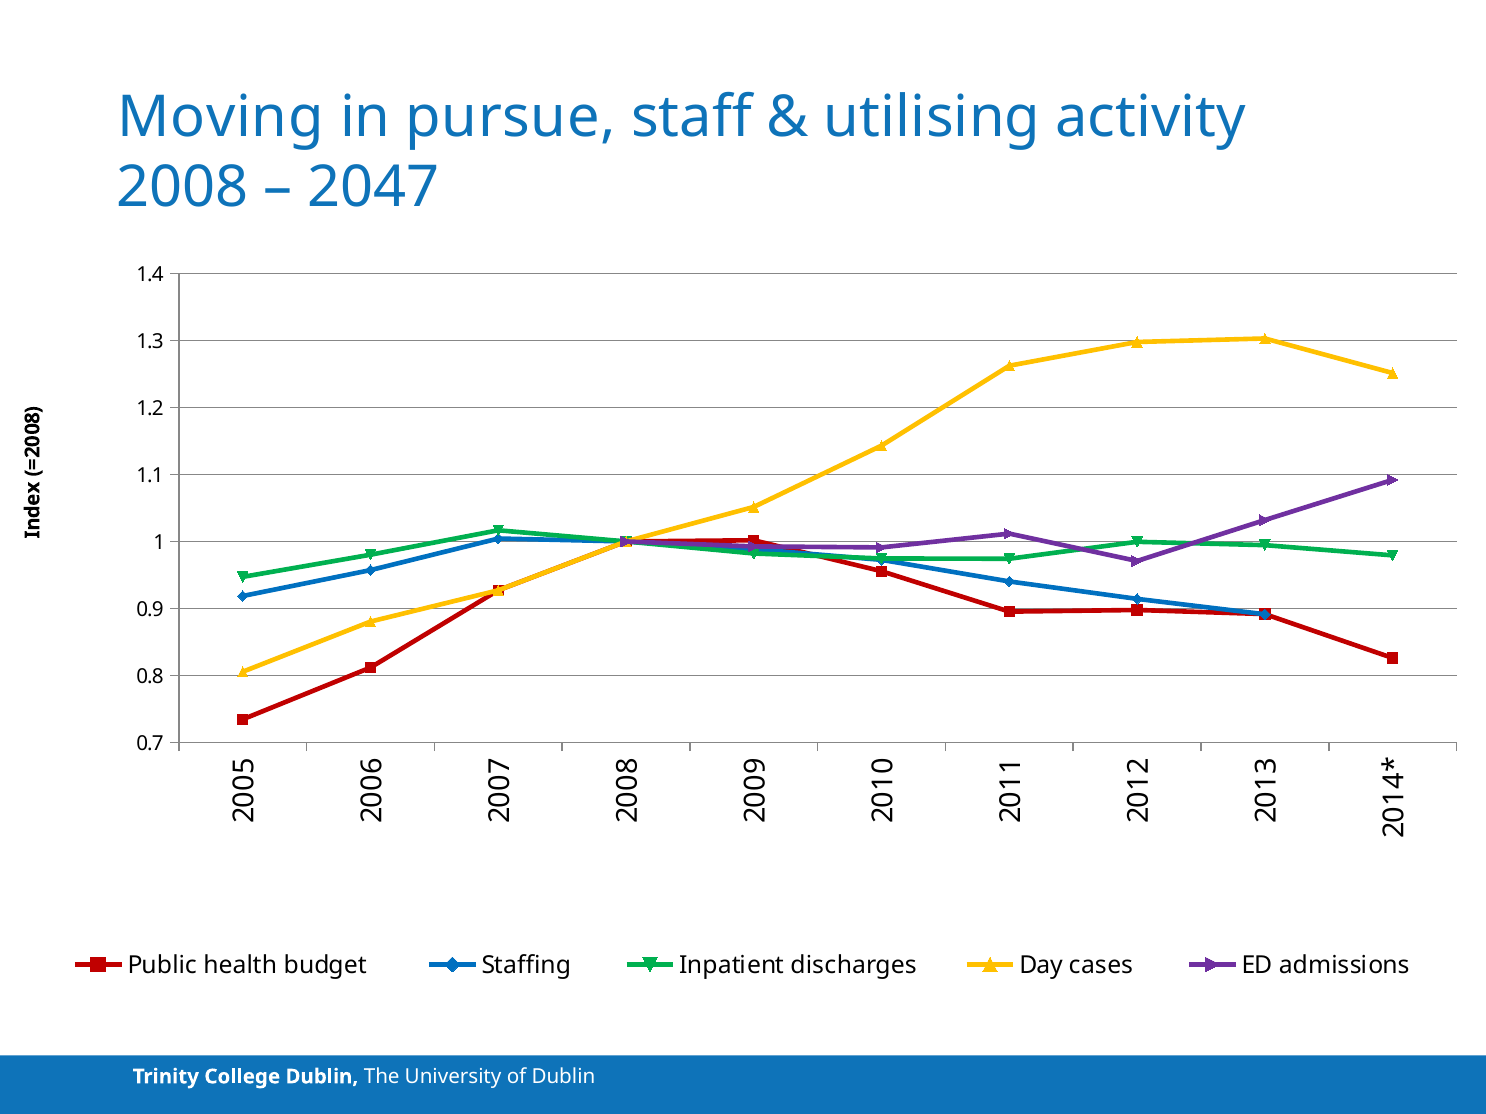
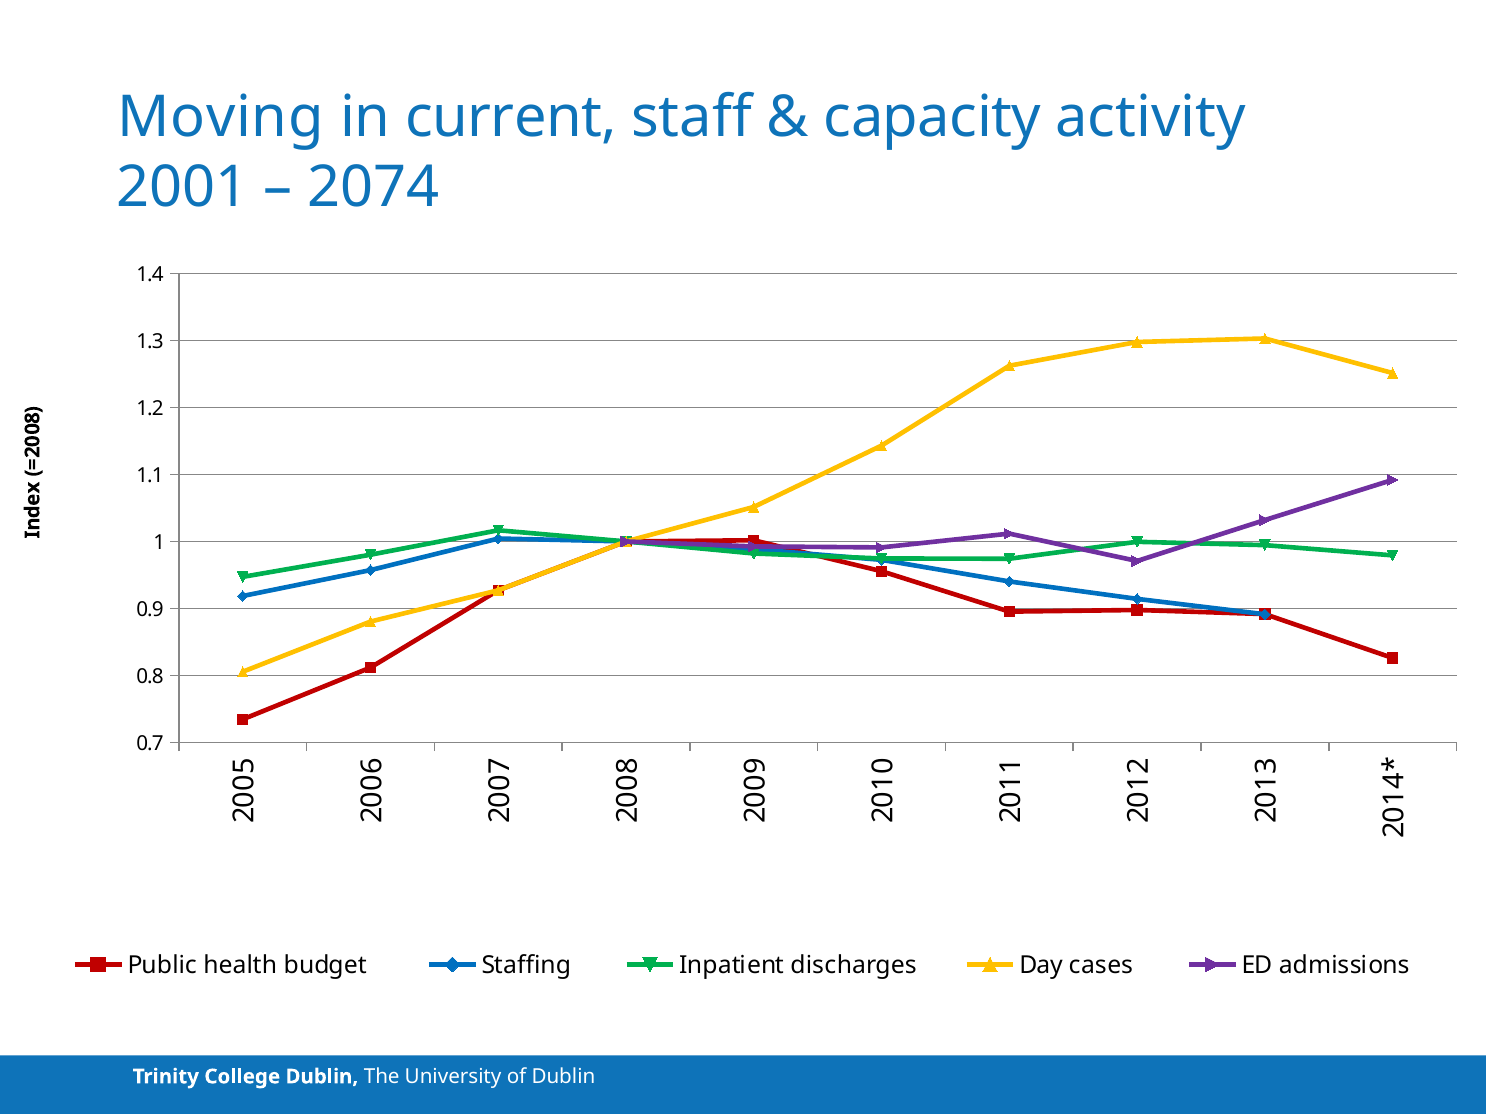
pursue: pursue -> current (511, 118)
utilising: utilising -> capacity (933, 118)
2008: 2008 -> 2001 (183, 187)
2047: 2047 -> 2074 (374, 187)
